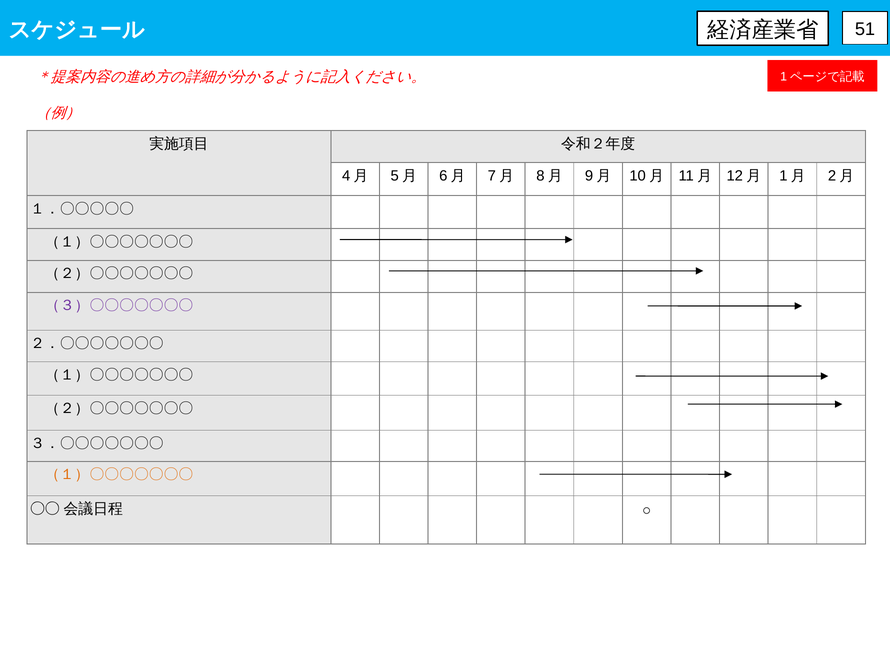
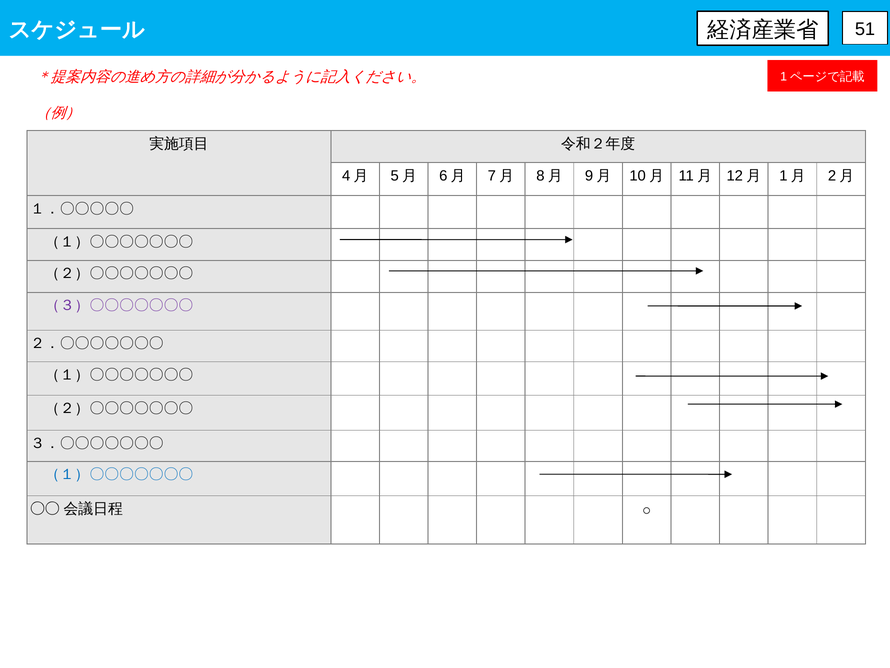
（１）〇〇〇〇〇〇〇 colour: orange -> blue (119, 474)
